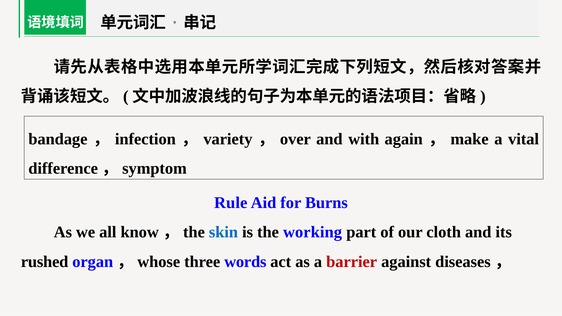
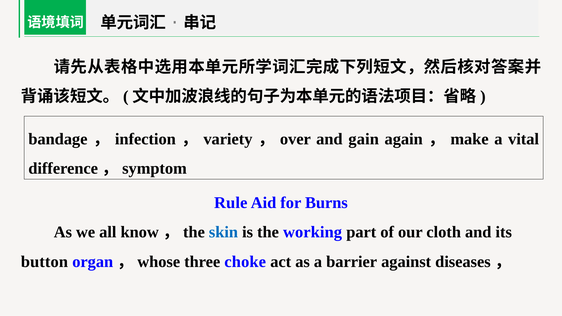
with: with -> gain (364, 139)
rushed: rushed -> button (44, 262)
words: words -> choke (245, 262)
barrier colour: red -> black (352, 262)
